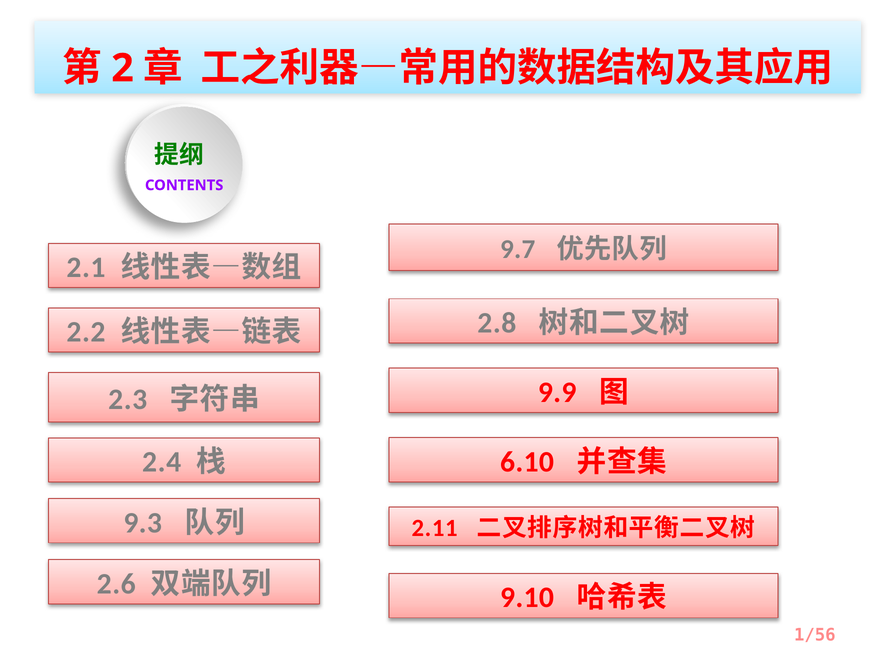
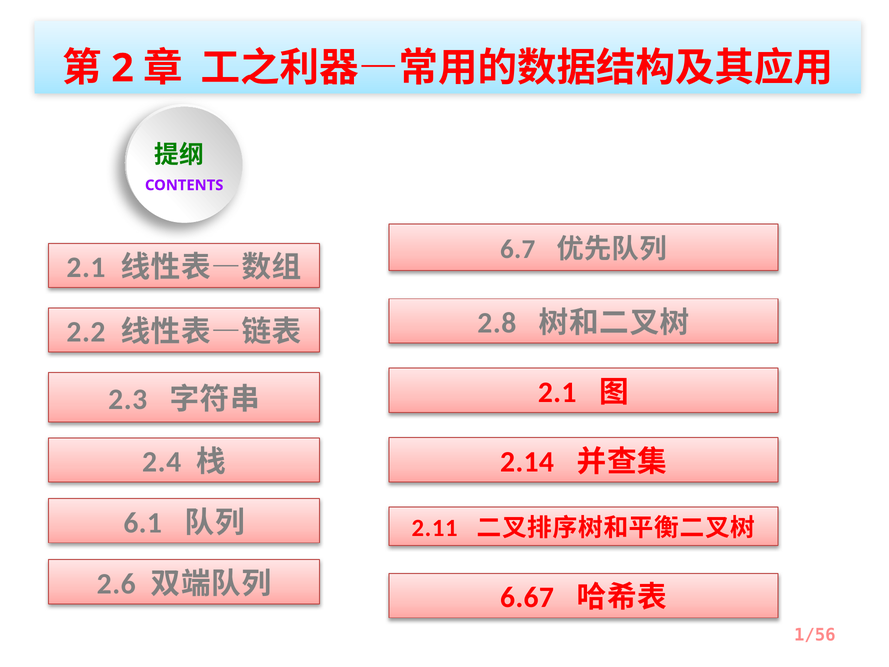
9.7: 9.7 -> 6.7 (518, 249)
9.9: 9.9 -> 2.1 (557, 392)
6.10: 6.10 -> 2.14 (527, 462)
9.3: 9.3 -> 6.1 (143, 523)
9.10: 9.10 -> 6.67 (527, 597)
